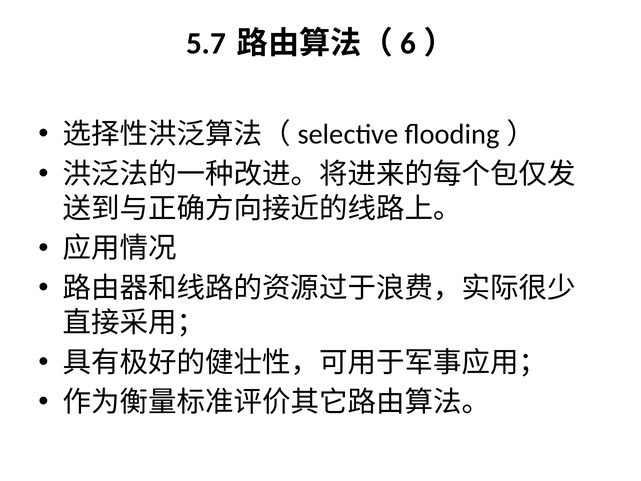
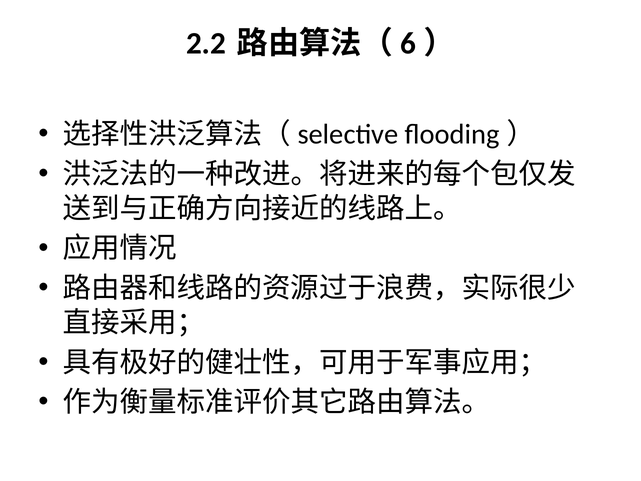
5.7: 5.7 -> 2.2 (206, 43)
